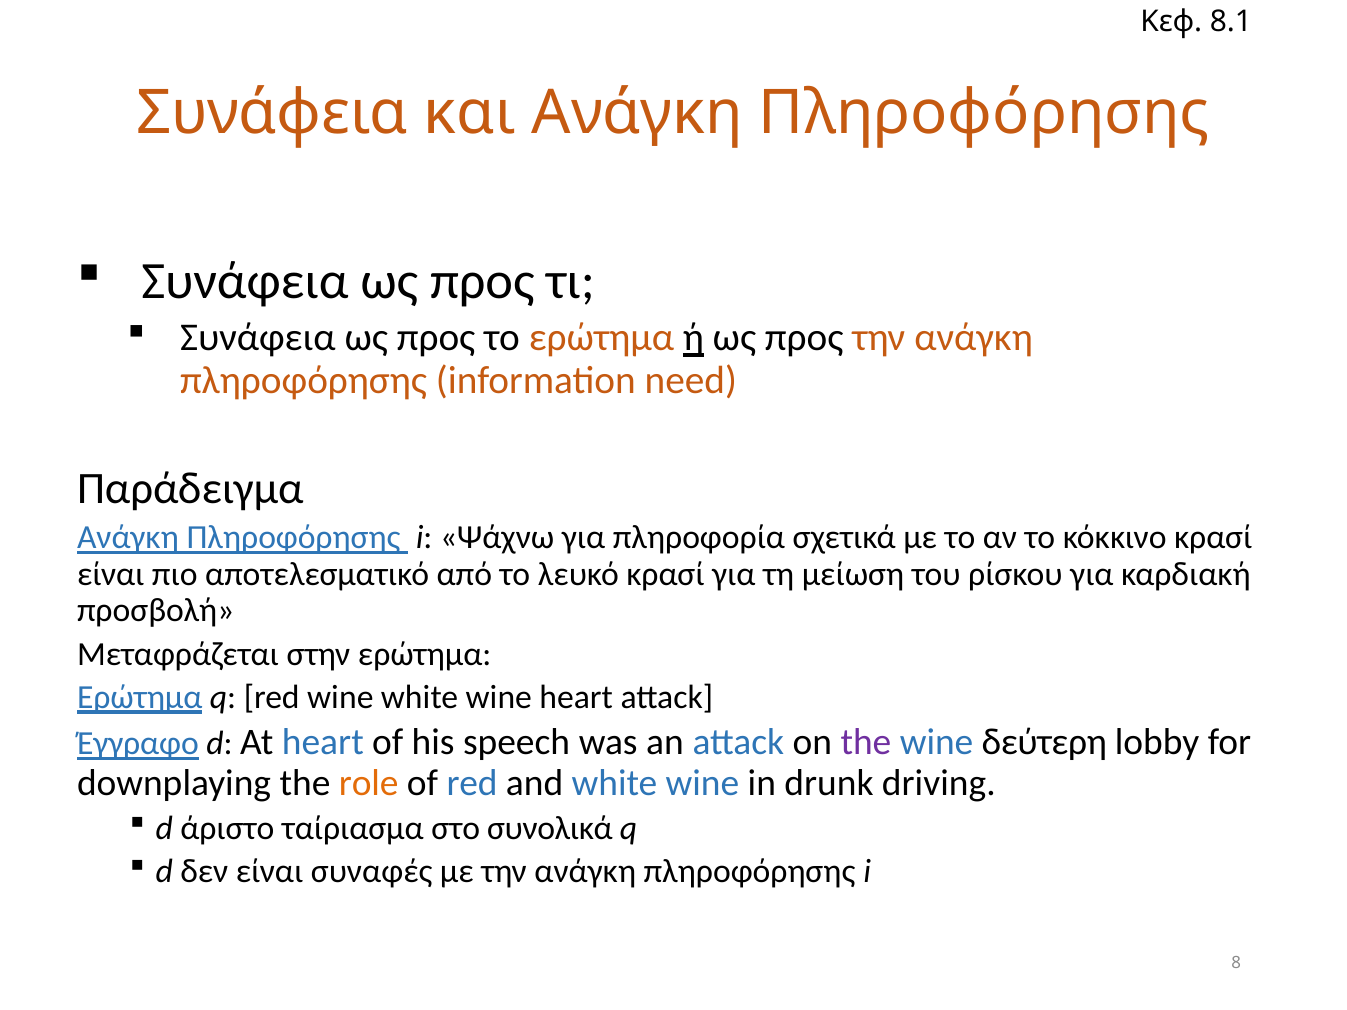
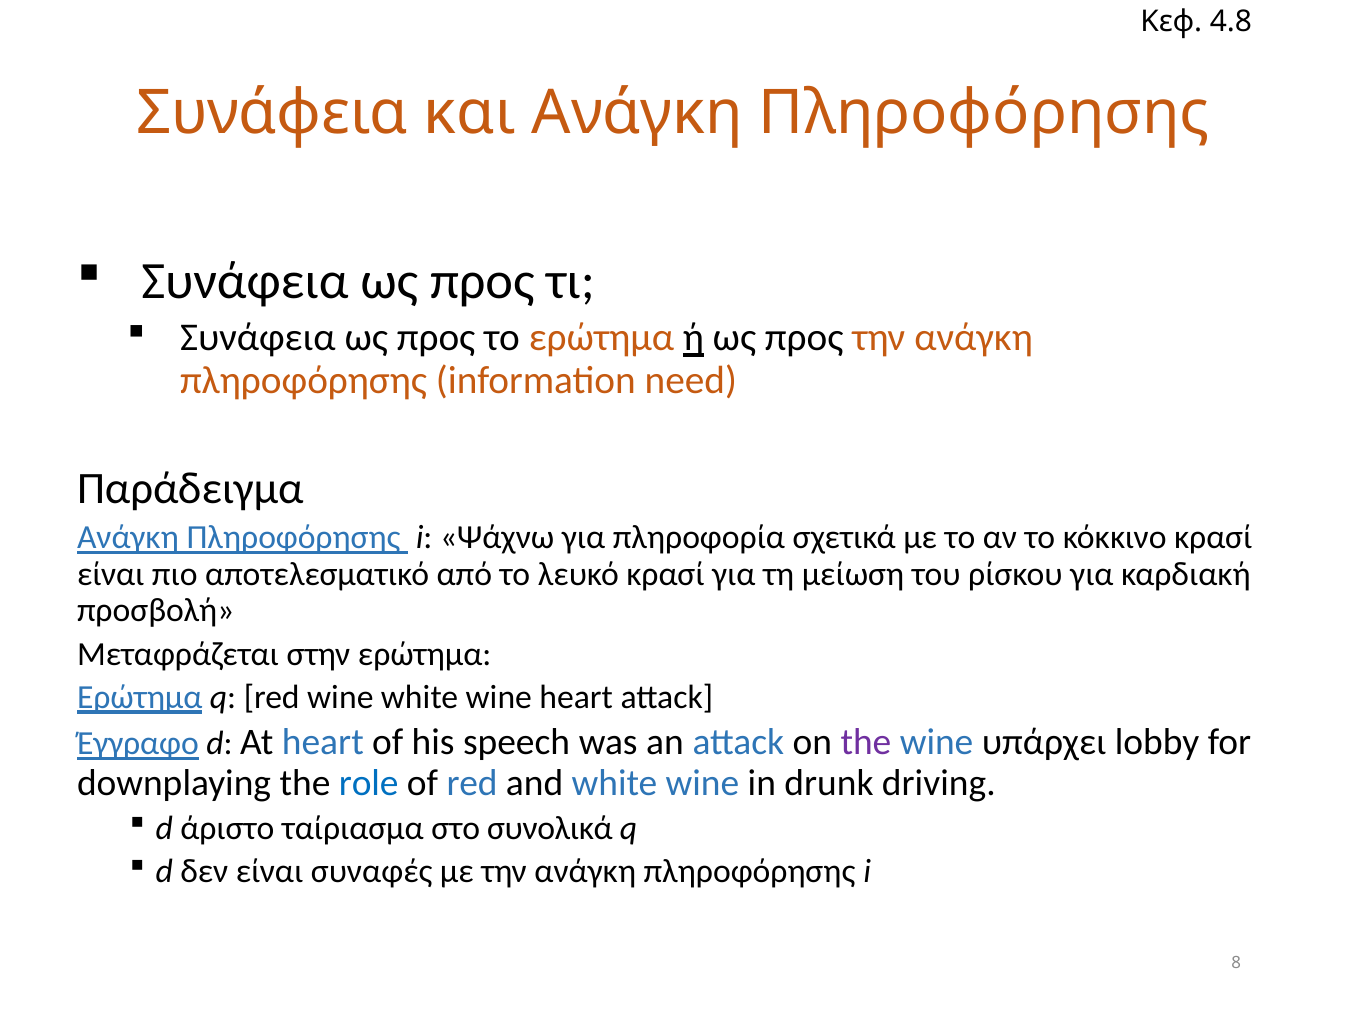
8.1: 8.1 -> 4.8 (1231, 22)
δεύτερη: δεύτερη -> υπάρχει (1044, 743)
role colour: orange -> blue (369, 783)
